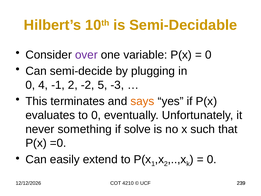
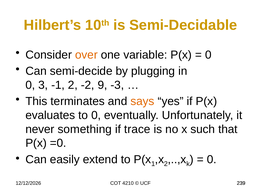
over colour: purple -> orange (86, 55)
4: 4 -> 3 (43, 85)
5: 5 -> 9 (102, 85)
solve: solve -> trace (137, 129)
